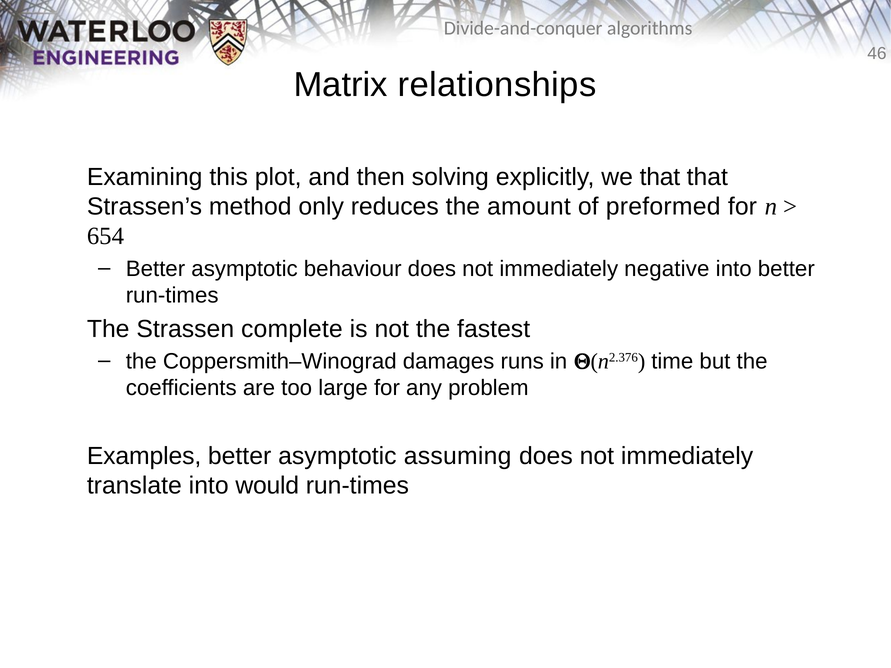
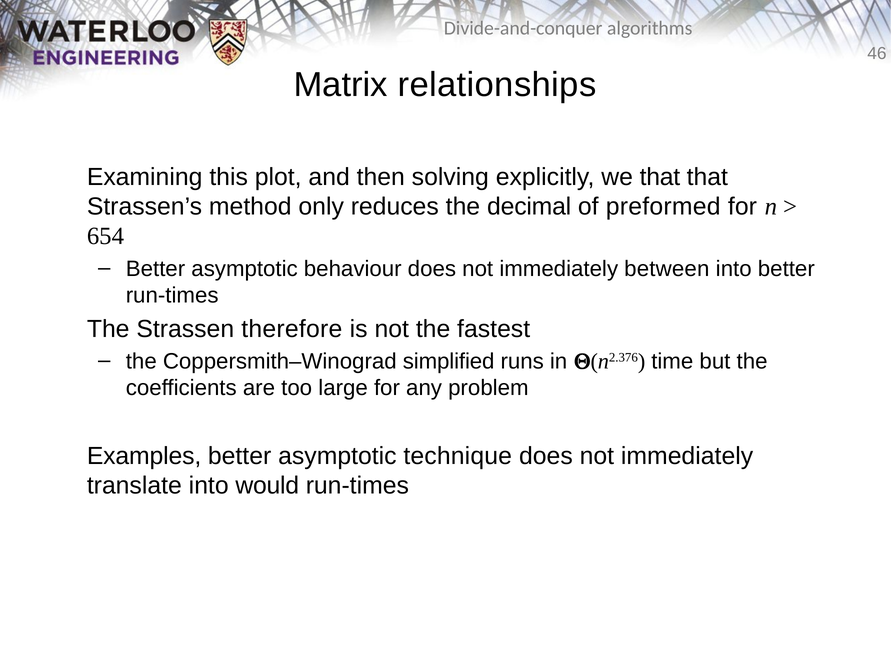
amount: amount -> decimal (529, 207)
negative: negative -> between (667, 269)
complete: complete -> therefore (292, 329)
damages: damages -> simplified (449, 361)
assuming: assuming -> technique (458, 456)
